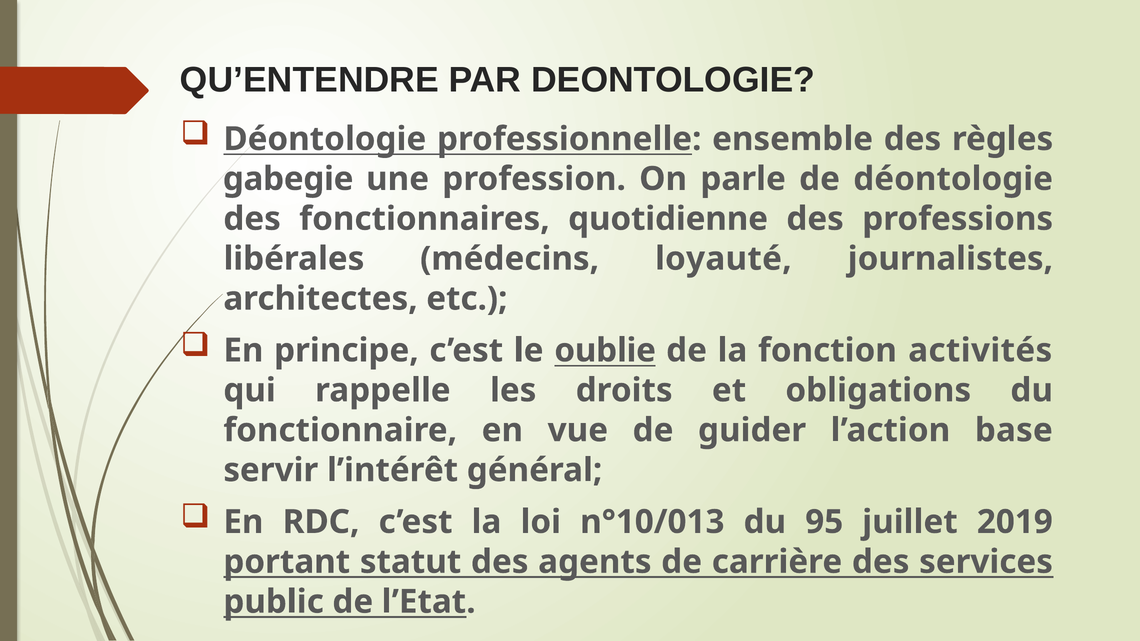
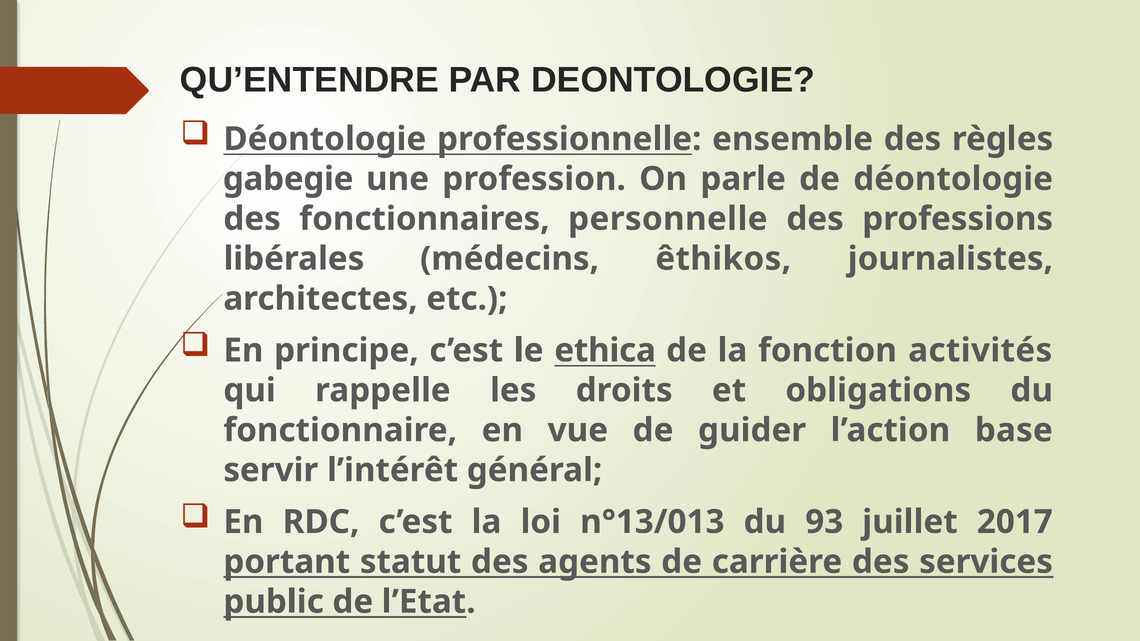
quotidienne: quotidienne -> personnelle (668, 219)
loyauté: loyauté -> êthikos (723, 259)
oublie: oublie -> ethica (605, 351)
n°10/013: n°10/013 -> n°13/013 (652, 522)
95: 95 -> 93 (824, 522)
2019: 2019 -> 2017 (1015, 522)
